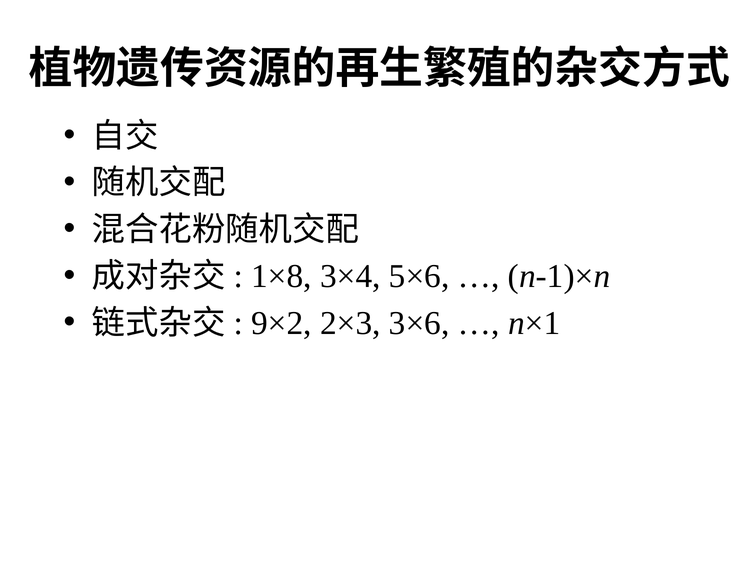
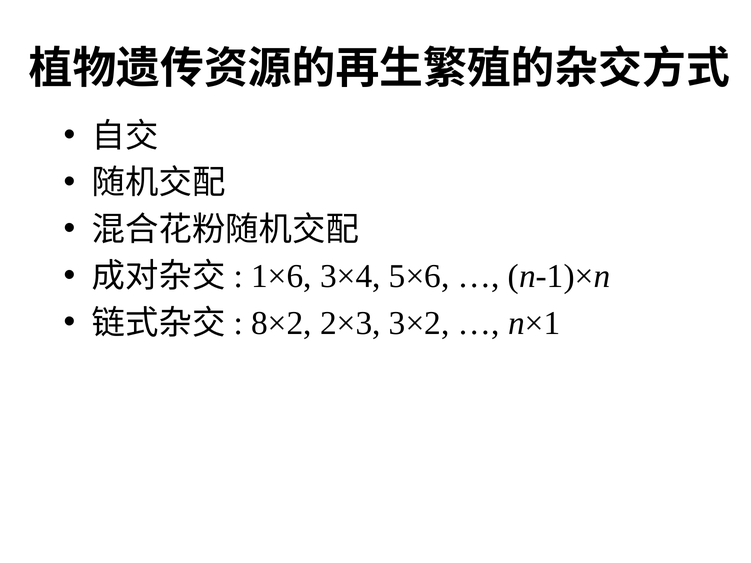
1×8: 1×8 -> 1×6 (281, 276)
9×2: 9×2 -> 8×2 (281, 323)
3×6: 3×6 -> 3×2 (419, 323)
